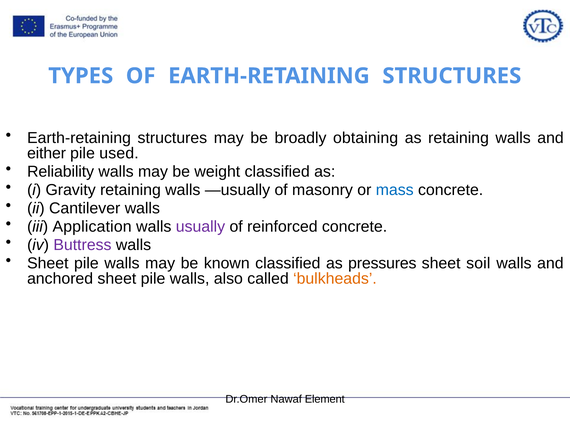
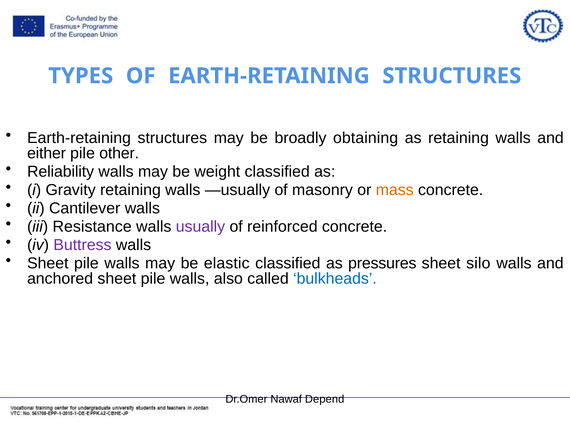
used: used -> other (119, 153)
mass colour: blue -> orange (395, 190)
Application: Application -> Resistance (92, 227)
known: known -> elastic (227, 264)
soil: soil -> silo (478, 264)
bulkheads colour: orange -> blue (335, 279)
Element: Element -> Depend (325, 400)
